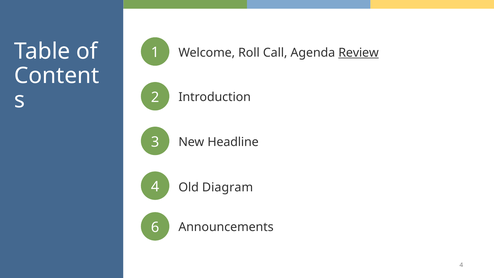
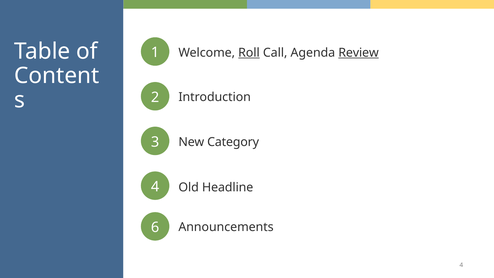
Roll underline: none -> present (249, 53)
Headline: Headline -> Category (233, 142)
Diagram: Diagram -> Headline (228, 187)
